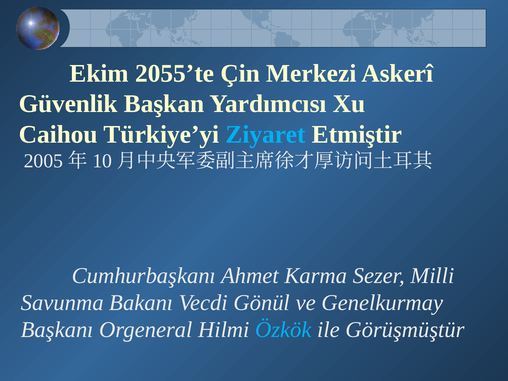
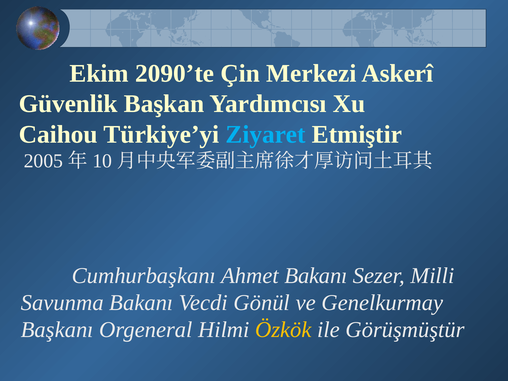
2055’te: 2055’te -> 2090’te (175, 73)
Ahmet Karma: Karma -> Bakanı (316, 276)
Özkök colour: light blue -> yellow (283, 330)
